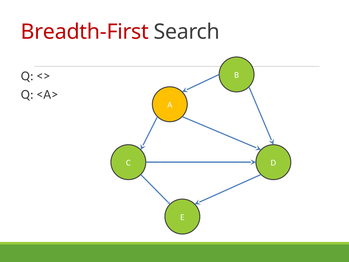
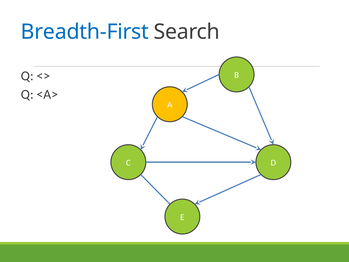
Breadth-First colour: red -> blue (85, 32)
